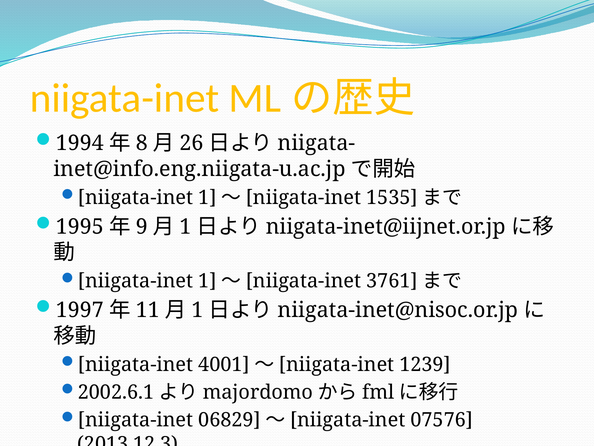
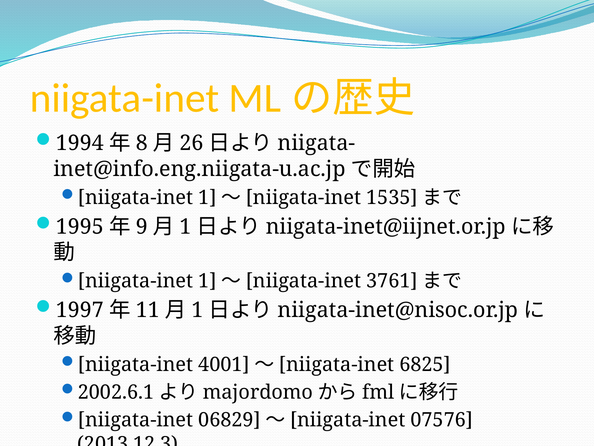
1239: 1239 -> 6825 (425, 364)
